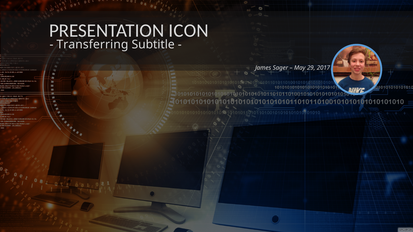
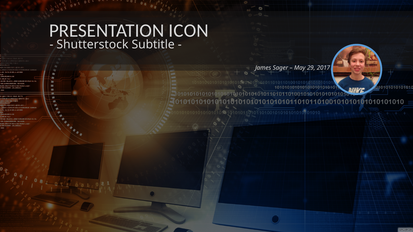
Transferring: Transferring -> Shutterstock (92, 44)
